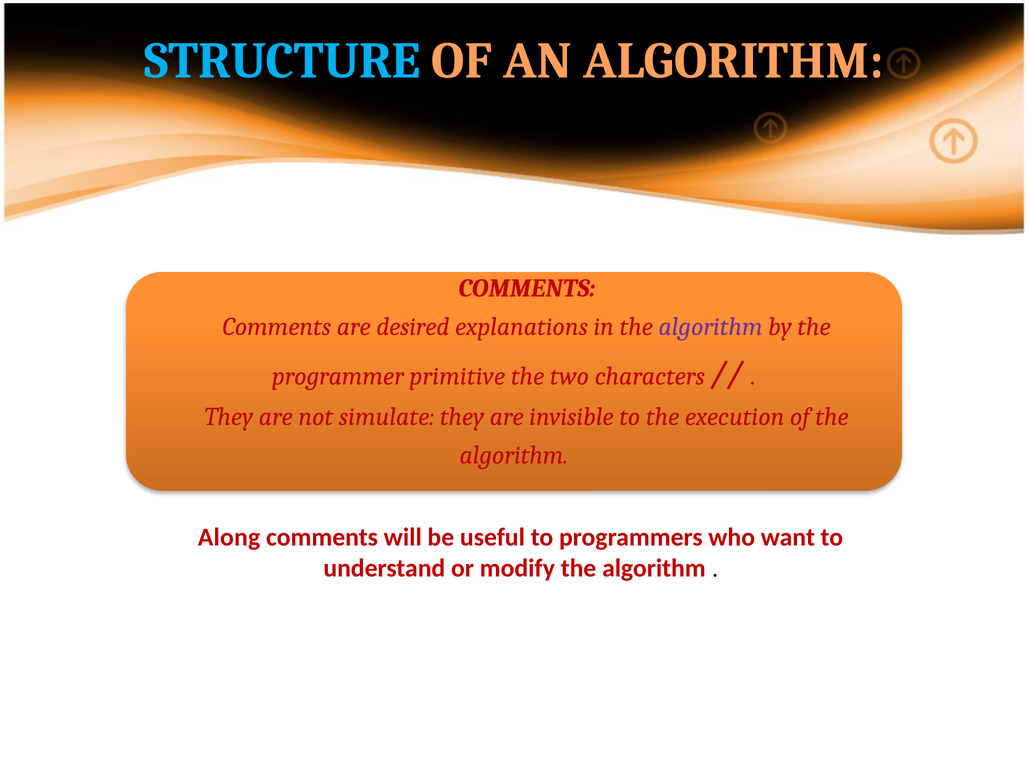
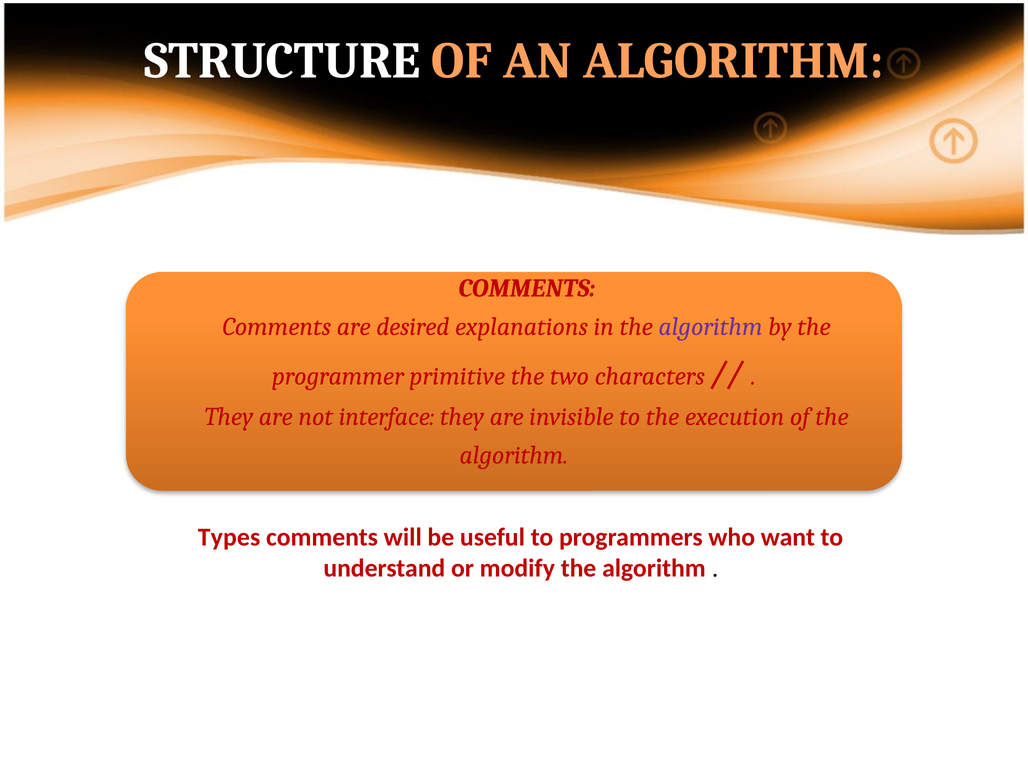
STRUCTURE colour: light blue -> white (282, 61)
simulate: simulate -> interface (387, 417)
Along: Along -> Types (229, 537)
